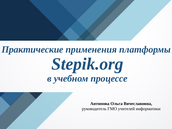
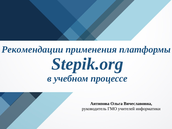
Практические: Практические -> Рекомендации (32, 50)
